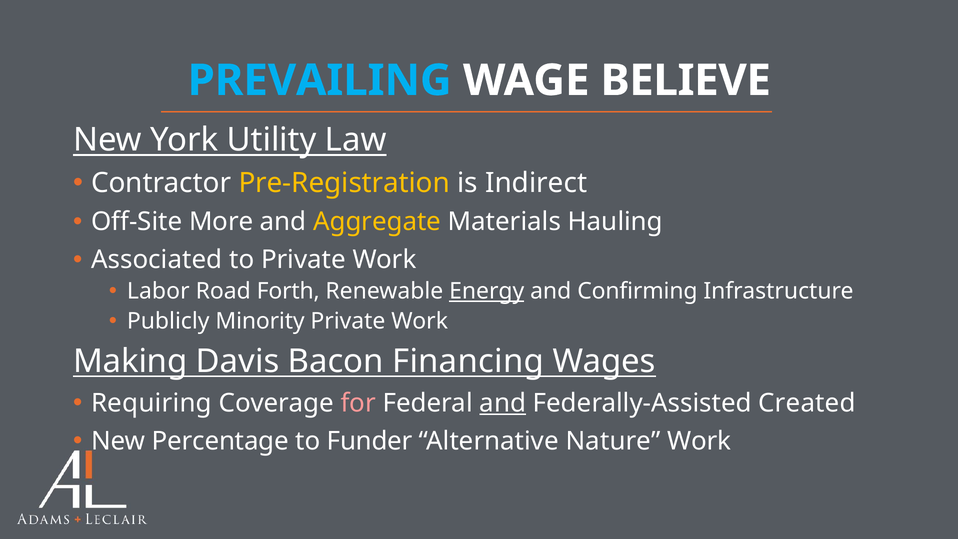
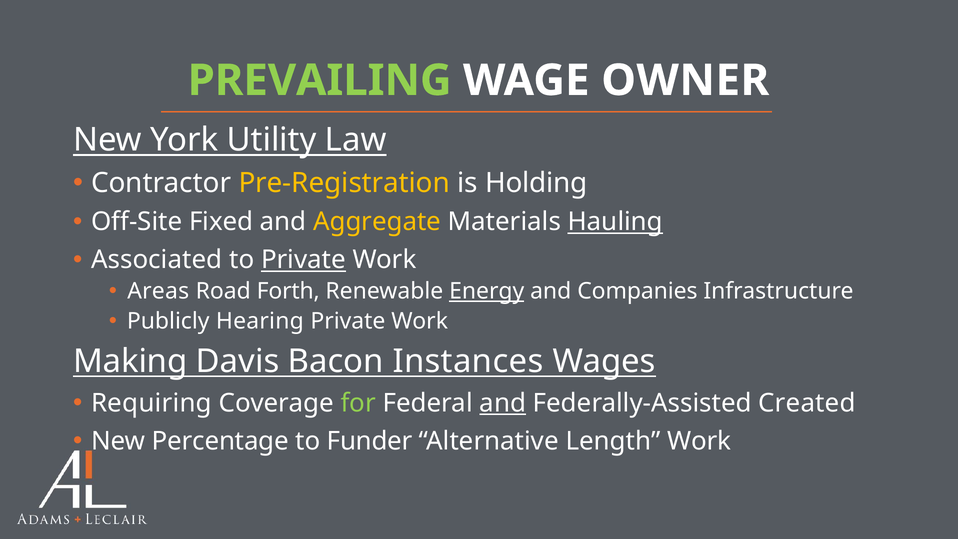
PREVAILING colour: light blue -> light green (320, 80)
BELIEVE: BELIEVE -> OWNER (685, 80)
Indirect: Indirect -> Holding (536, 183)
More: More -> Fixed (221, 222)
Hauling underline: none -> present (615, 222)
Private underline: none -> present (303, 260)
Labor: Labor -> Areas (158, 291)
Confirming: Confirming -> Companies (637, 291)
Minority: Minority -> Hearing (260, 321)
Financing: Financing -> Instances (468, 361)
for colour: pink -> light green (358, 403)
Nature: Nature -> Length (613, 441)
